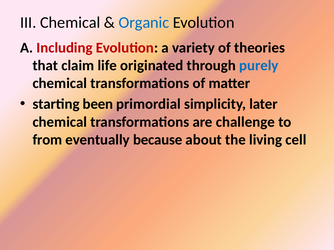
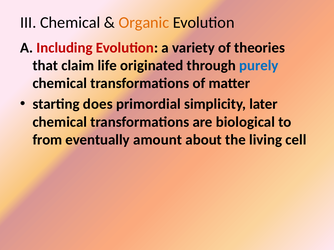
Organic colour: blue -> orange (144, 23)
been: been -> does (98, 104)
challenge: challenge -> biological (245, 122)
because: because -> amount (158, 140)
